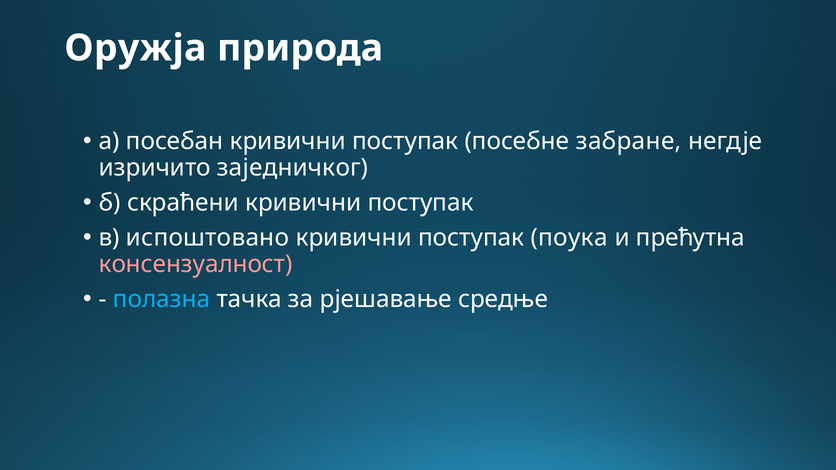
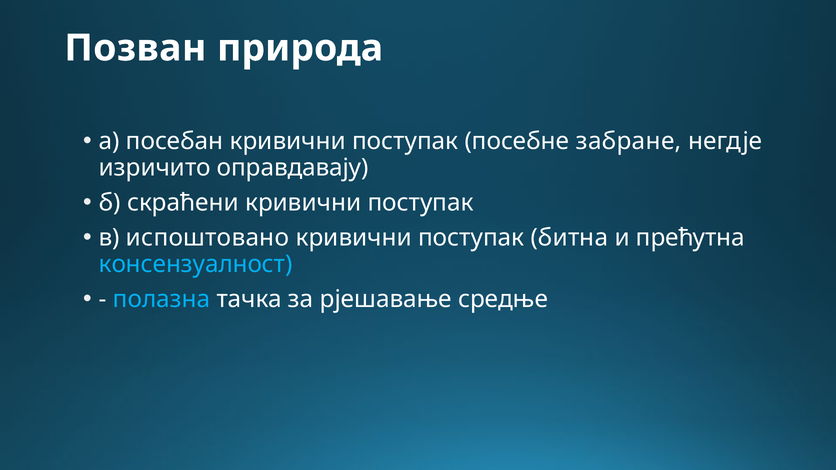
Оружја: Оружја -> Позван (135, 48)
заједничког: заједничког -> оправдавају (293, 168)
поука: поука -> битна (569, 238)
консензуалност colour: pink -> light blue (196, 264)
